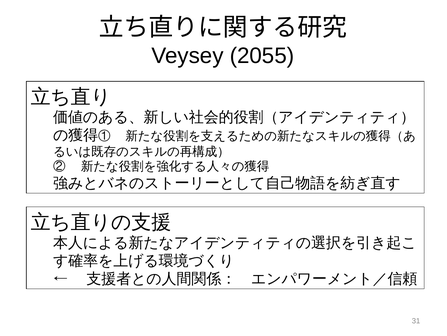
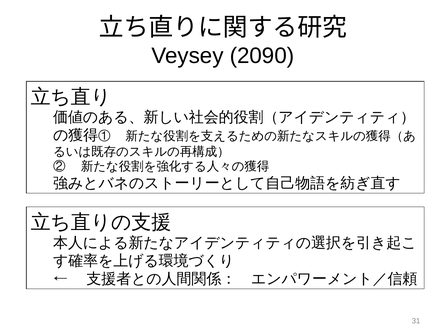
2055: 2055 -> 2090 (262, 56)
